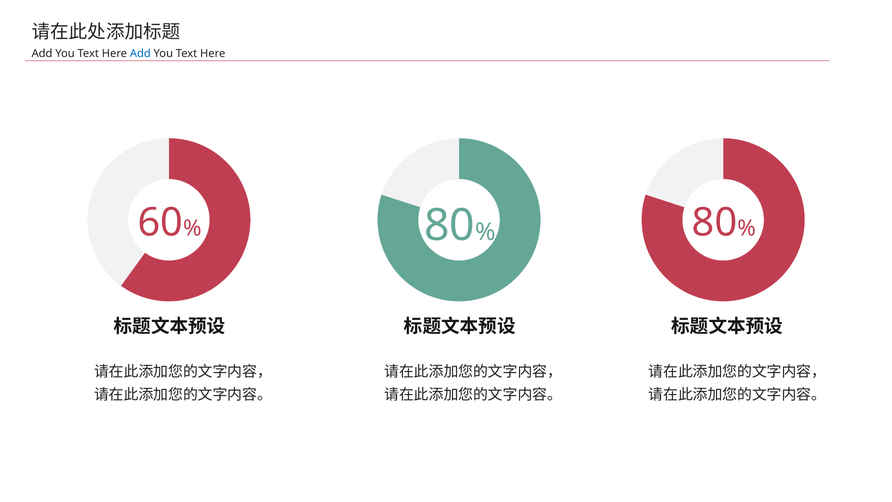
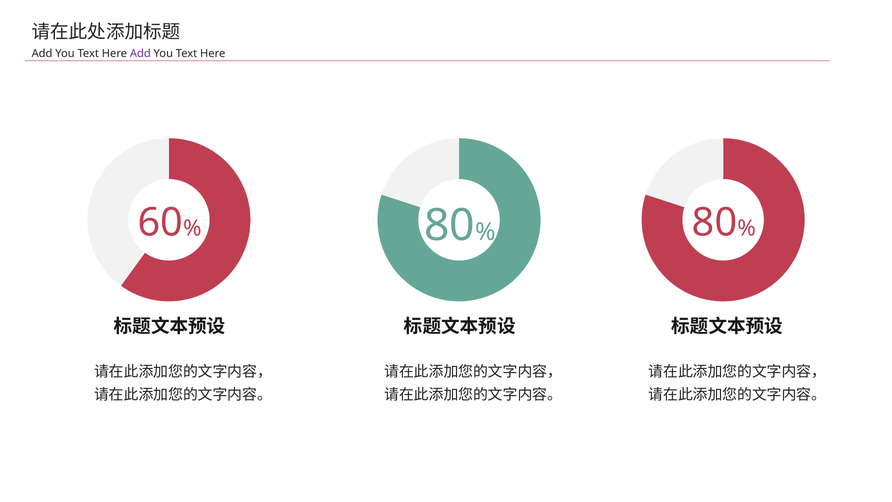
Add colour: blue -> purple (140, 53)
